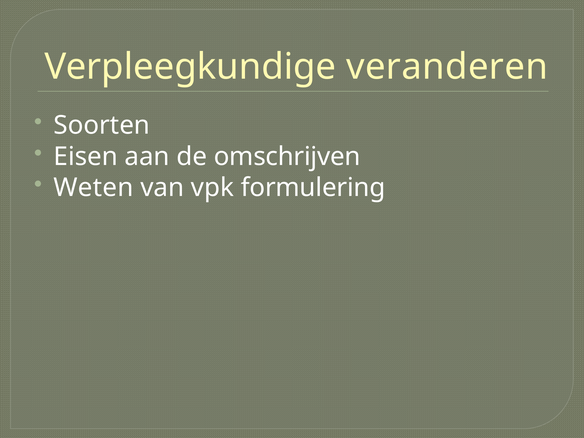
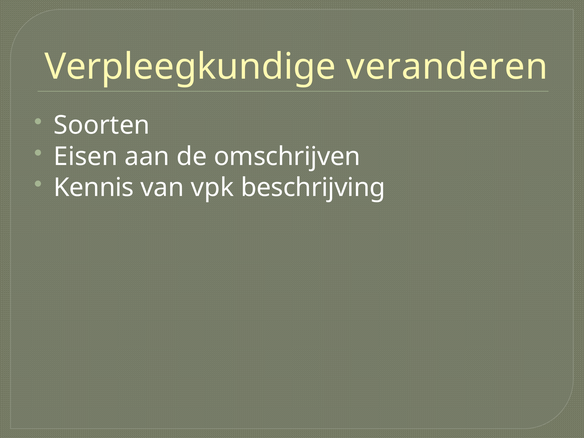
Weten: Weten -> Kennis (94, 188)
formulering: formulering -> beschrijving (313, 188)
